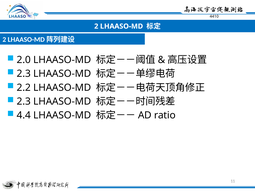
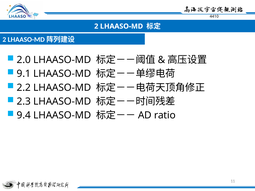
2.3: 2.3 -> 9.1 (24, 74)
4.4: 4.4 -> 9.4 (24, 115)
